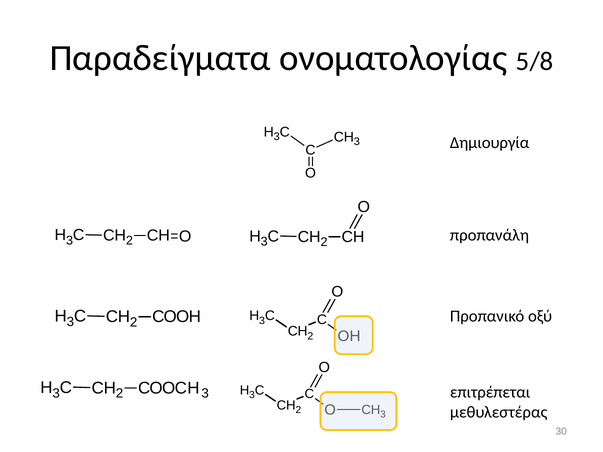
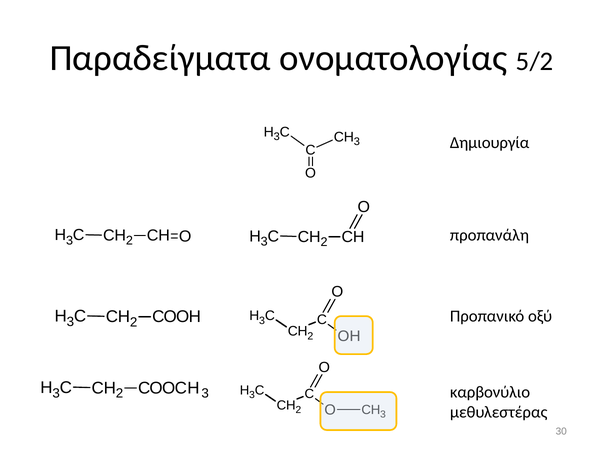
5/8: 5/8 -> 5/2 (535, 62)
επιτρέπεται: επιτρέπεται -> καρβονύλιο (490, 392)
